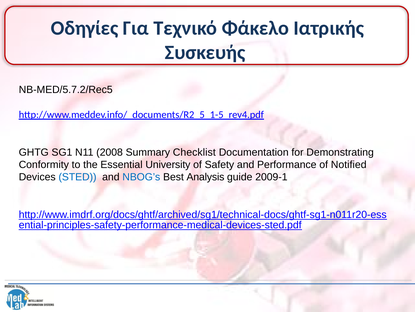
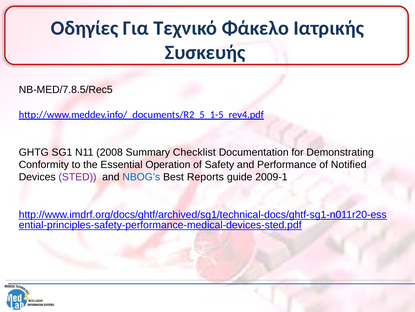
NB-MED/5.7.2/Rec5: NB-MED/5.7.2/Rec5 -> NB-MED/7.8.5/Rec5 (66, 89)
University: University -> Operation (168, 164)
STED colour: blue -> purple (78, 177)
Analysis: Analysis -> Reports (205, 177)
